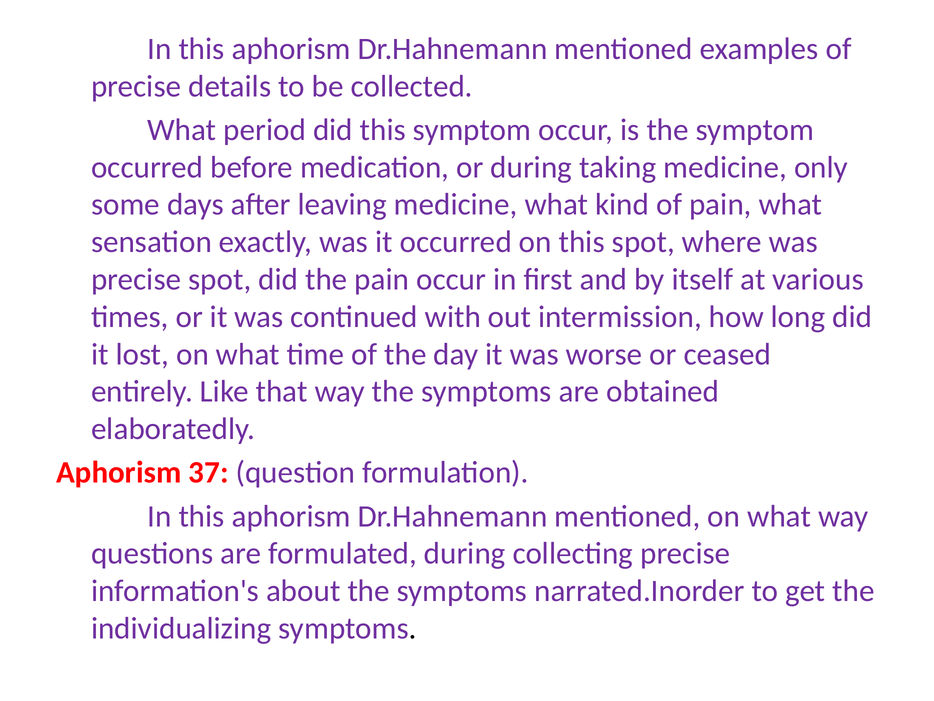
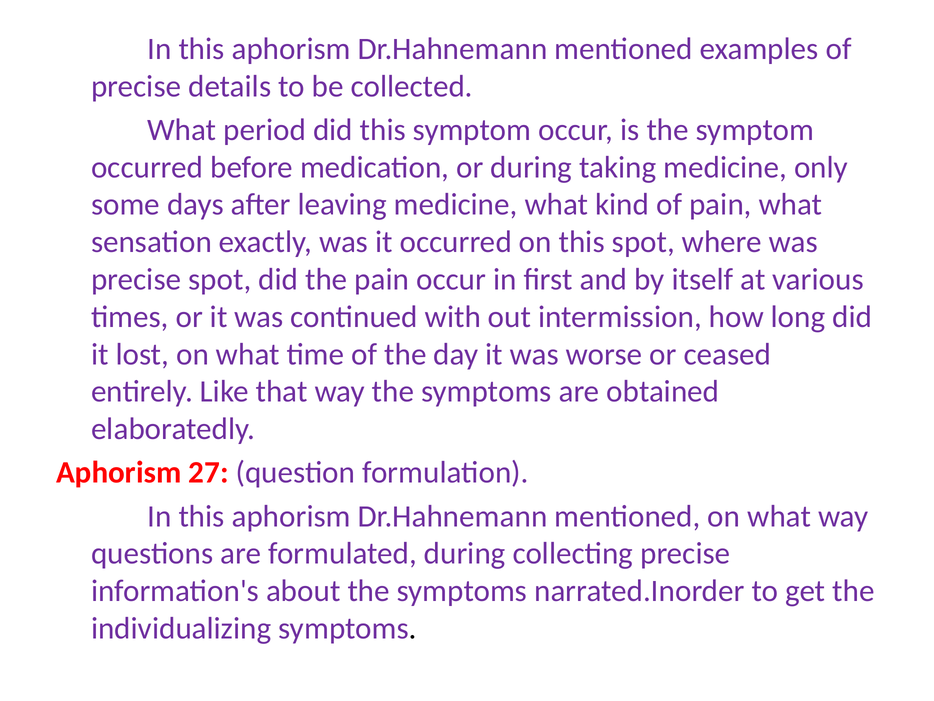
37: 37 -> 27 (209, 472)
